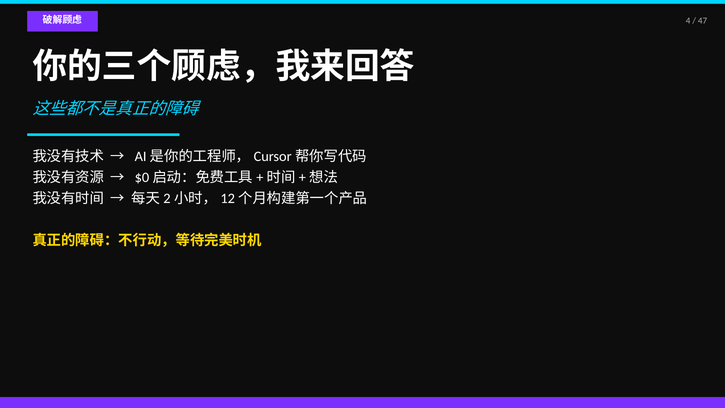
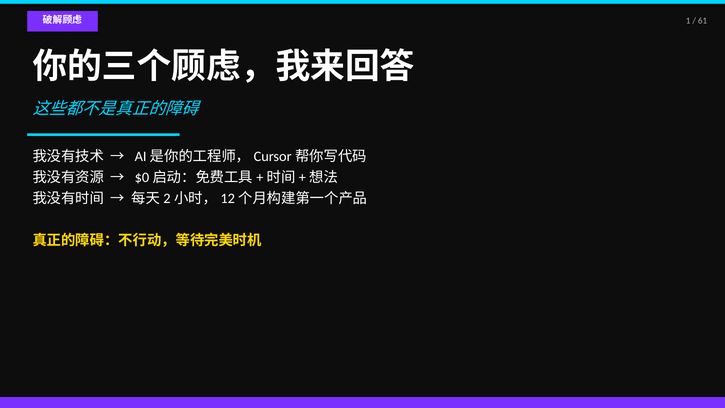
4: 4 -> 1 (688, 21)
47: 47 -> 61 (703, 21)
